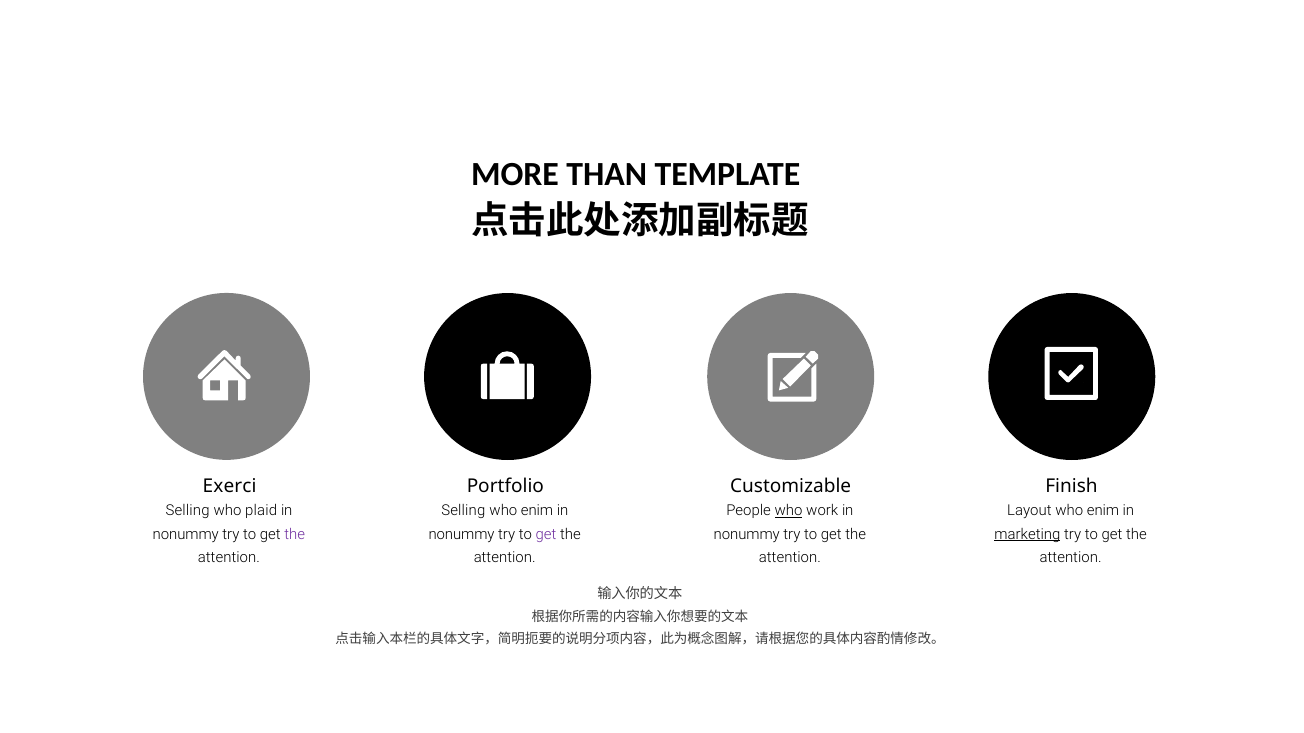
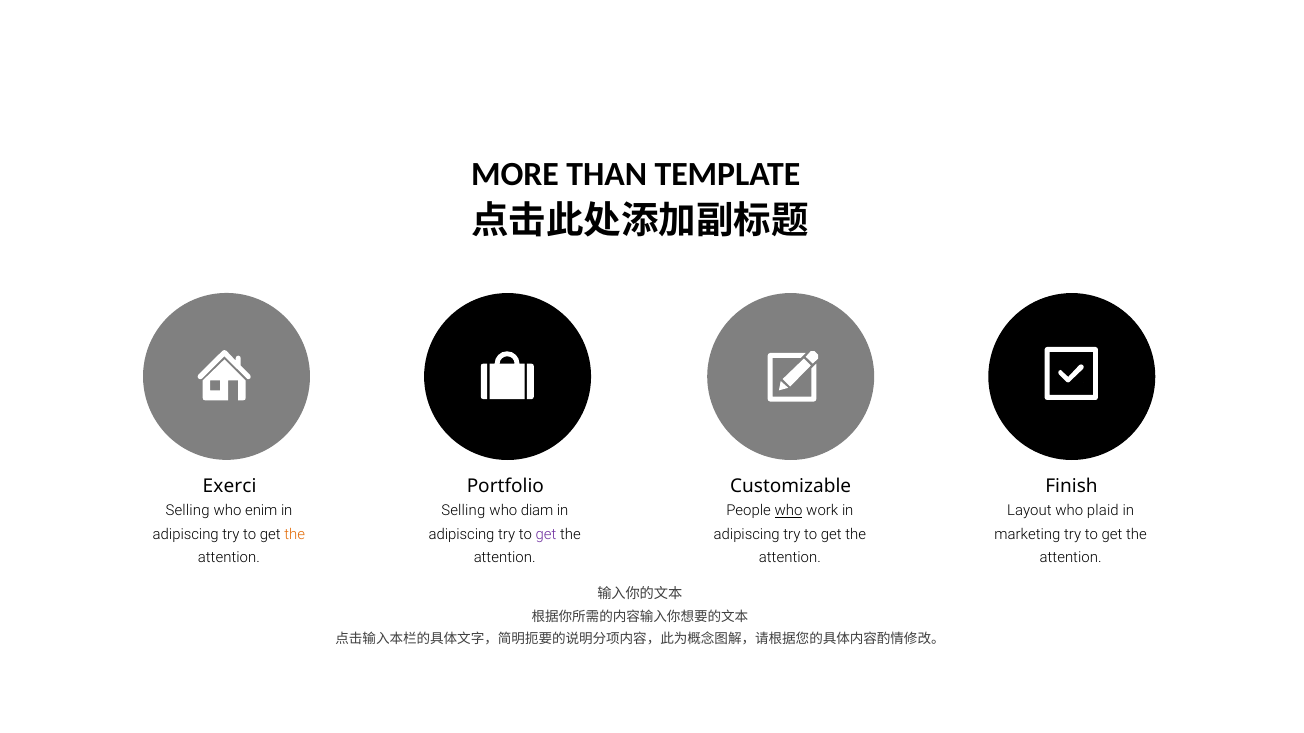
plaid: plaid -> enim (261, 511)
enim: enim -> diam (537, 511)
enim: enim -> plaid (1103, 511)
nonummy: nonummy -> adipiscing (186, 535)
the colour: purple -> orange (295, 535)
nonummy: nonummy -> adipiscing (462, 535)
nonummy: nonummy -> adipiscing (747, 535)
marketing underline: present -> none (1027, 535)
